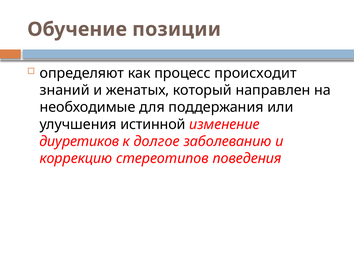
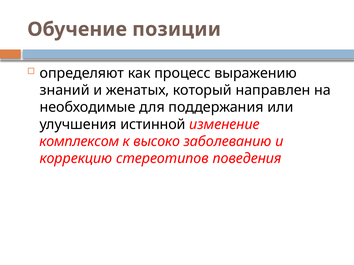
происходит: происходит -> выражению (256, 73)
диуретиков: диуретиков -> комплексом (79, 142)
долгое: долгое -> высоко (157, 142)
